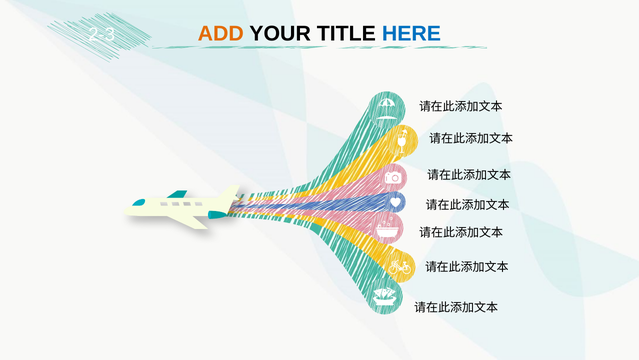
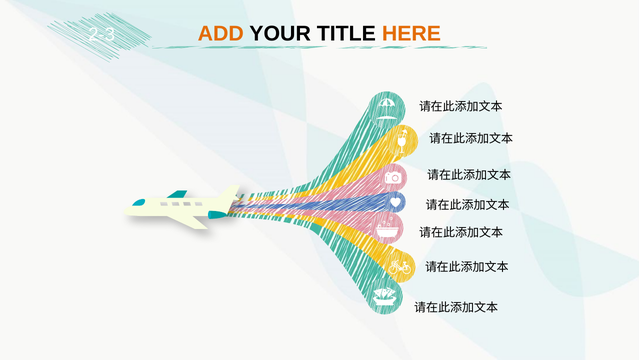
HERE colour: blue -> orange (411, 34)
